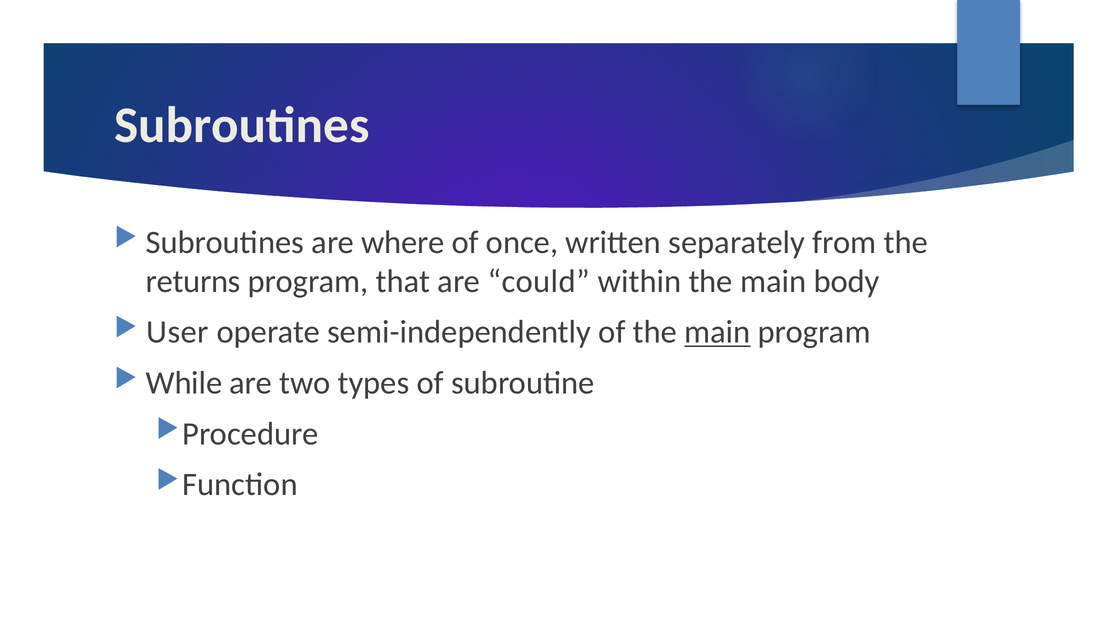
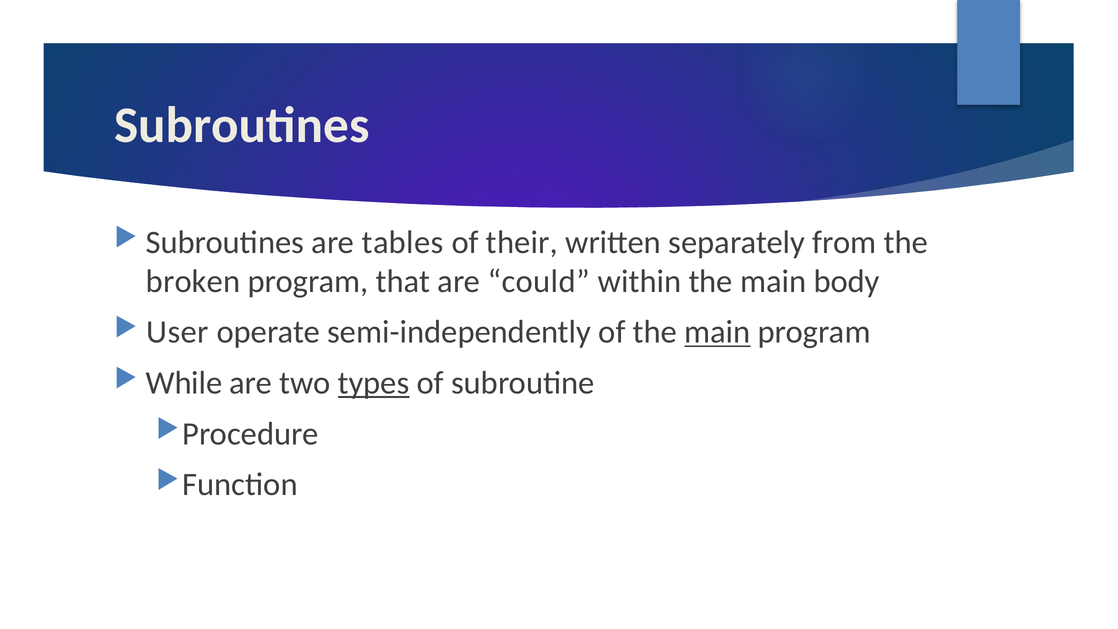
where: where -> tables (403, 242)
once: once -> their (522, 242)
returns: returns -> broken (193, 281)
types underline: none -> present (374, 383)
